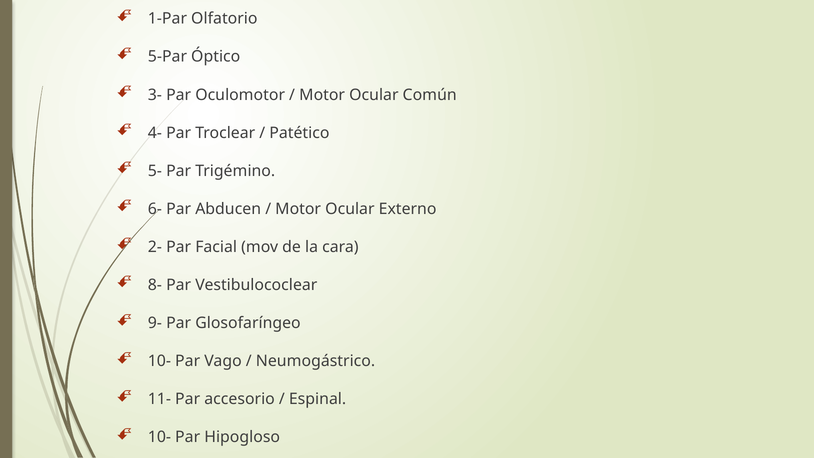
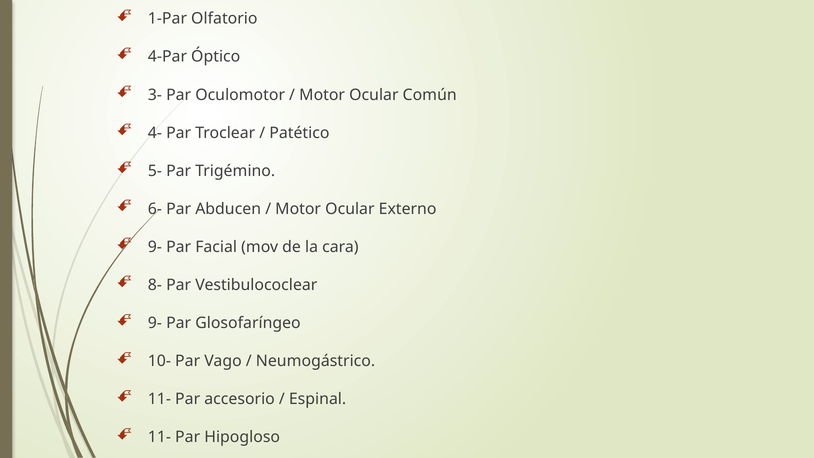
5-Par: 5-Par -> 4-Par (167, 57)
2-: 2- -> 9- (155, 247)
10-: 10- -> 11- (159, 437)
